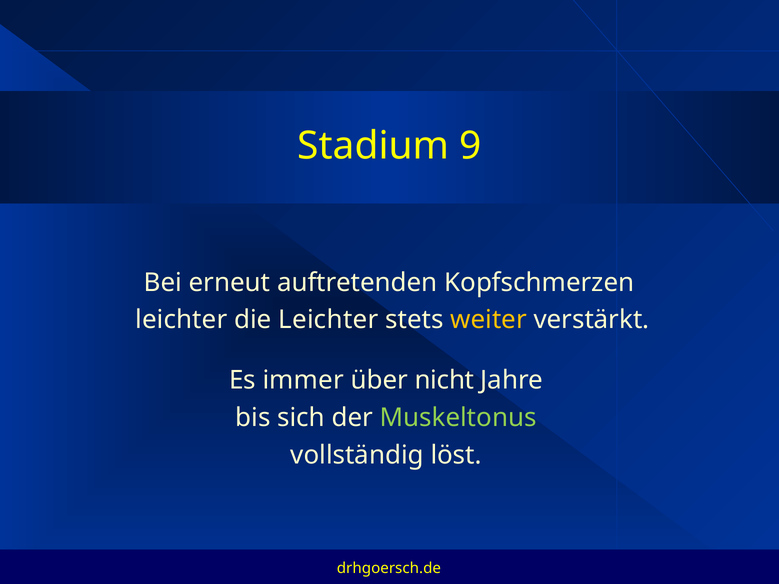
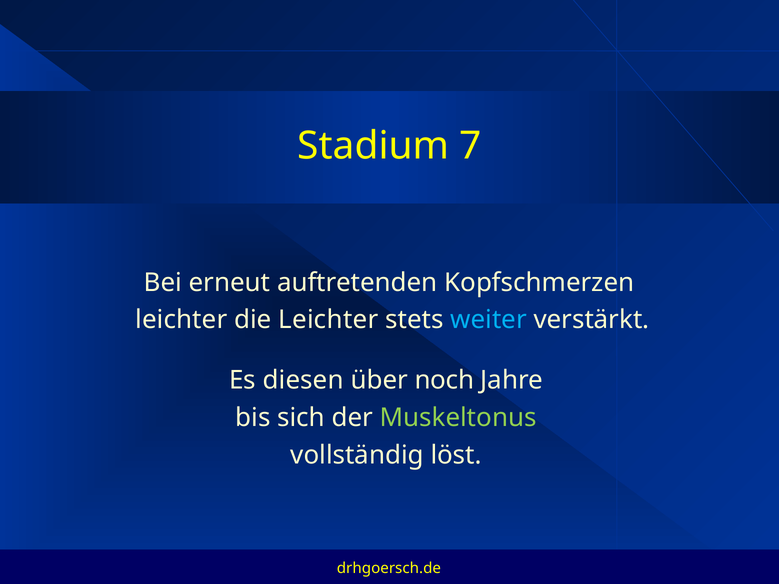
9: 9 -> 7 (470, 146)
weiter colour: yellow -> light blue (489, 320)
immer: immer -> diesen (303, 381)
nicht: nicht -> noch (444, 381)
